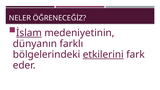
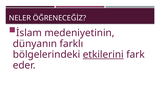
İslam underline: present -> none (29, 33)
